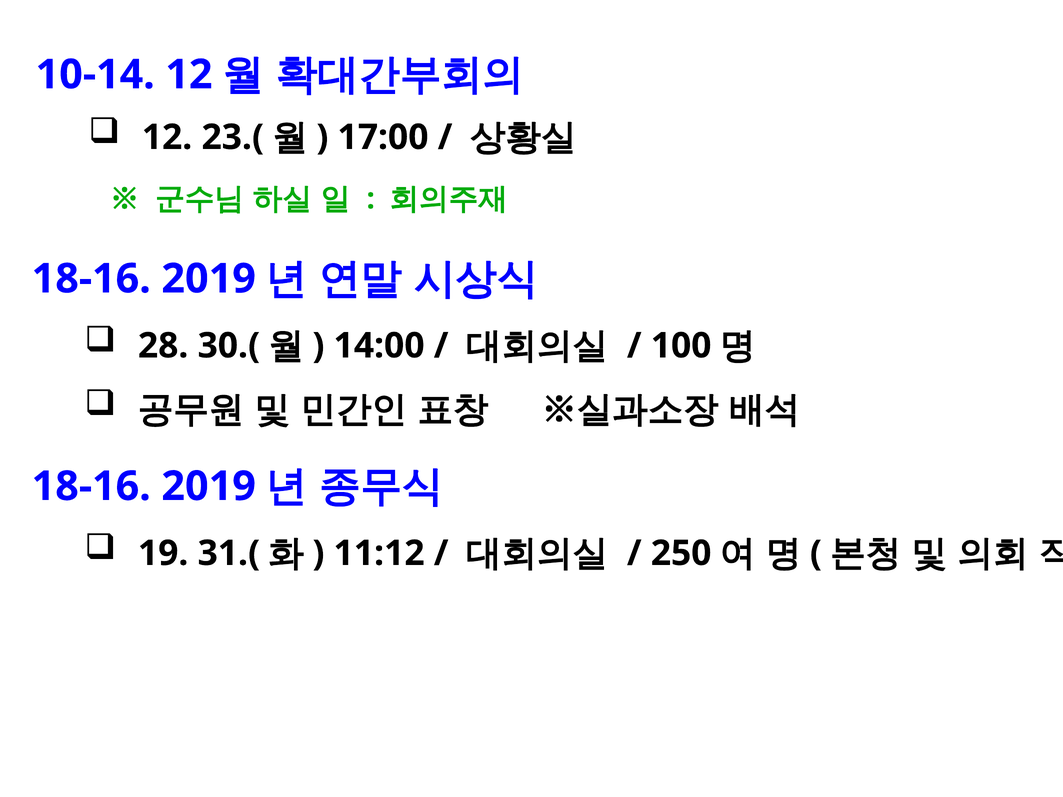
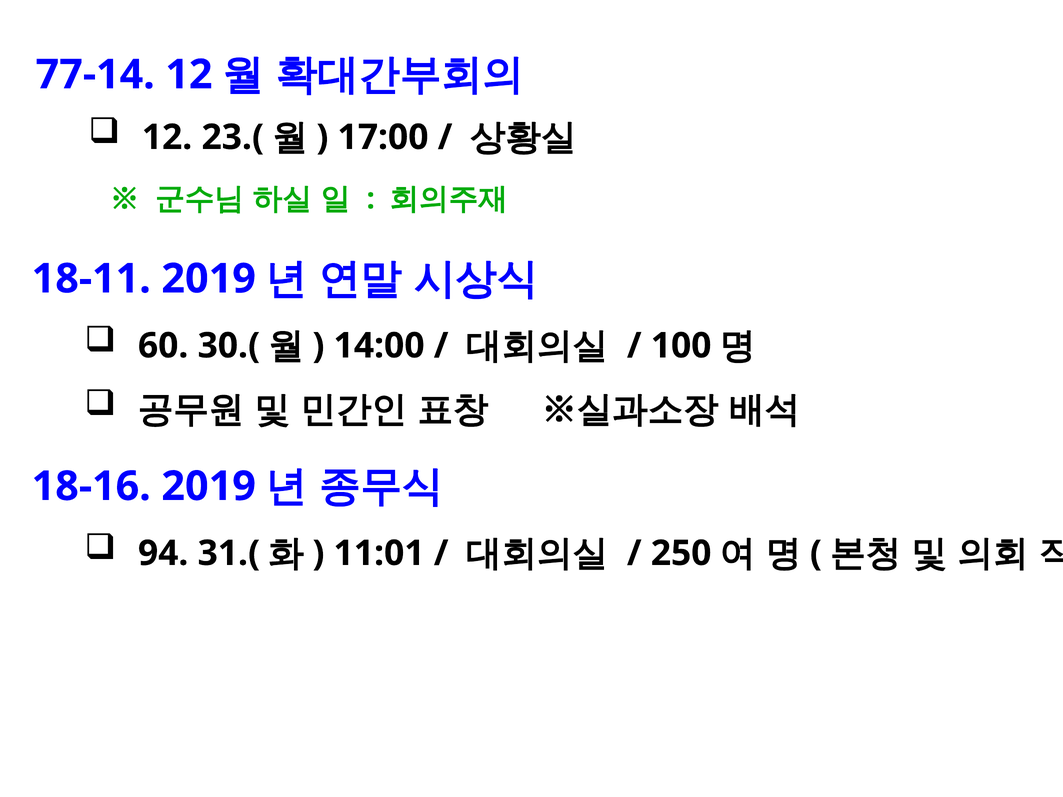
10-14: 10-14 -> 77-14 (95, 75)
18-16: 18-16 -> 18-11 (91, 279)
28: 28 -> 60 (163, 346)
19: 19 -> 94 (163, 553)
11:12: 11:12 -> 11:01 (379, 553)
